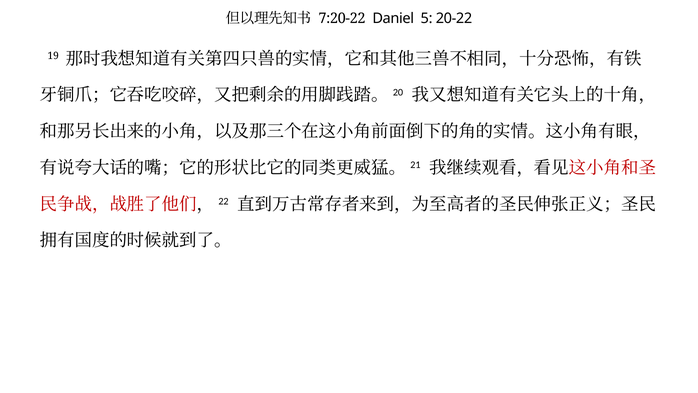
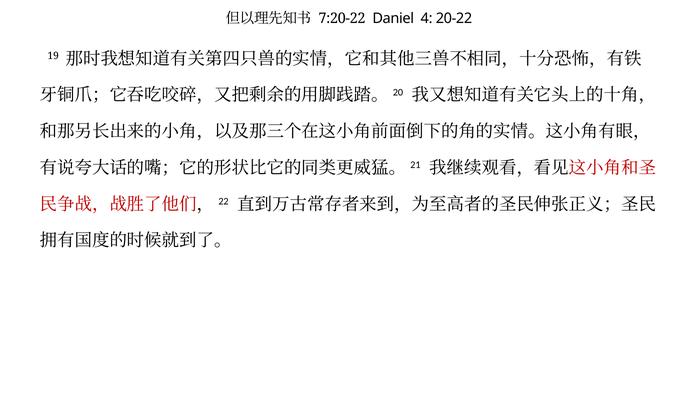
5: 5 -> 4 (427, 18)
